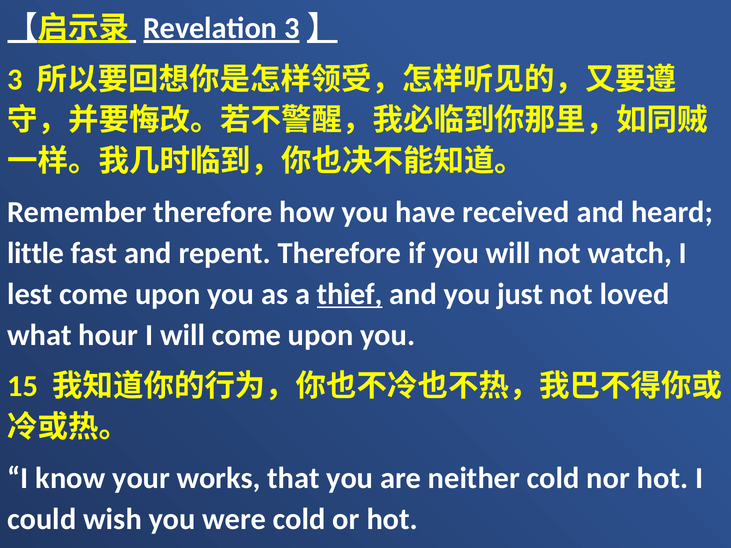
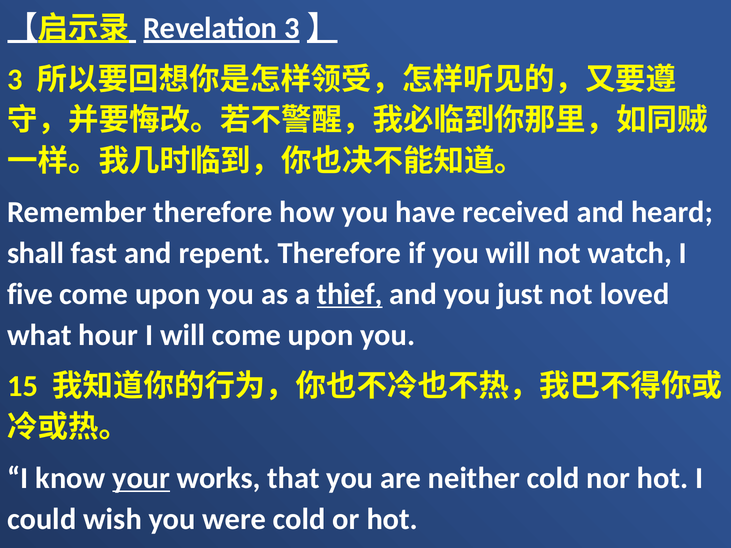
little: little -> shall (36, 253)
lest: lest -> five (30, 294)
your underline: none -> present (141, 478)
